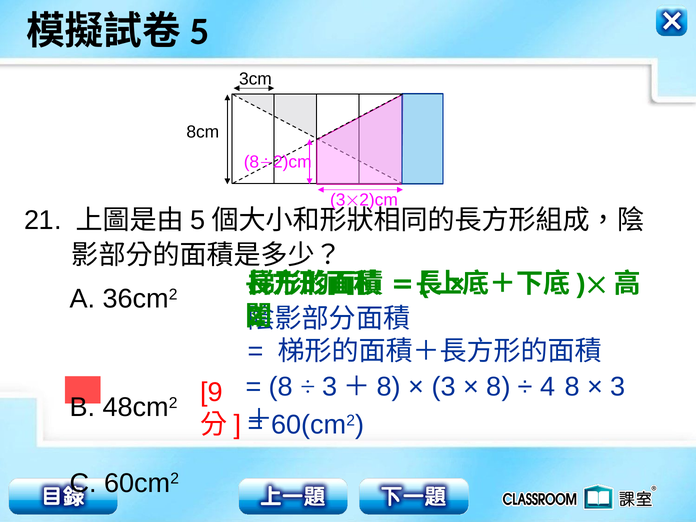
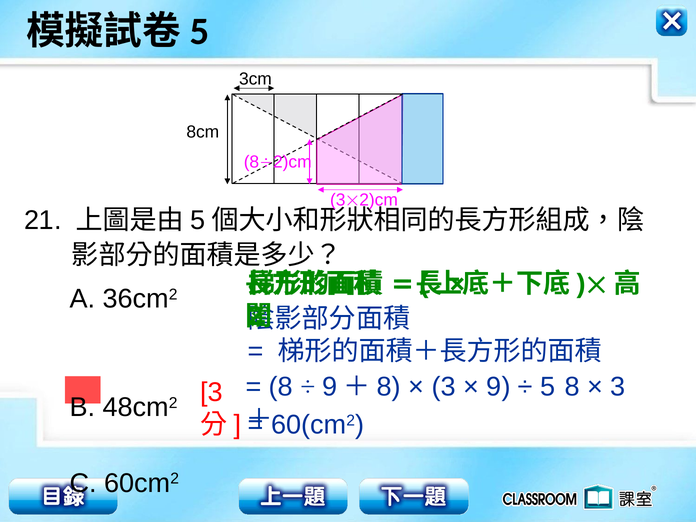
3: 3 -> 9 (330, 387)
8: 8 -> 9 (499, 387)
4: 4 -> 5 (548, 387)
9: 9 -> 3 (211, 392)
